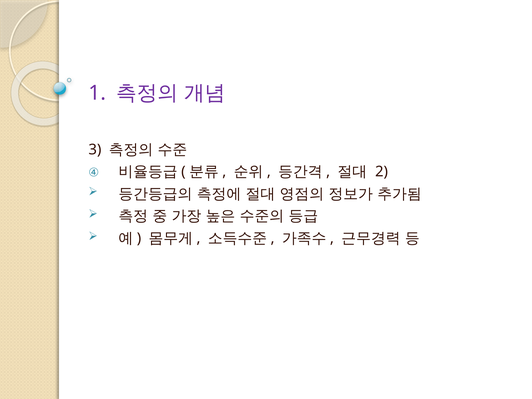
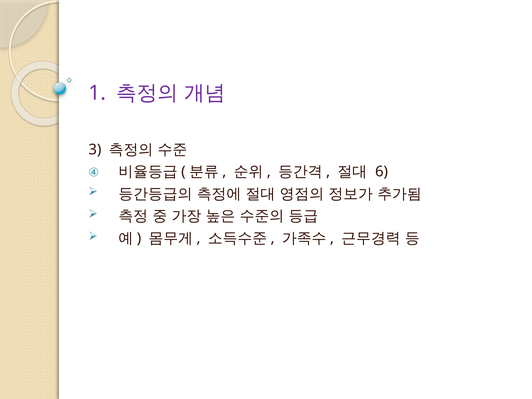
2: 2 -> 6 (382, 172)
